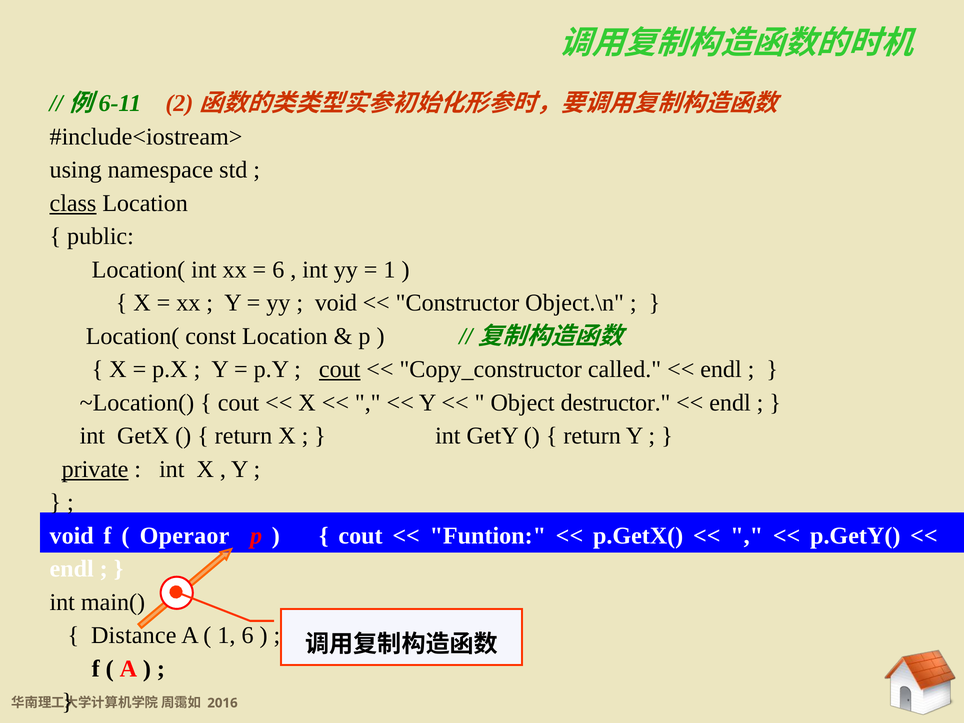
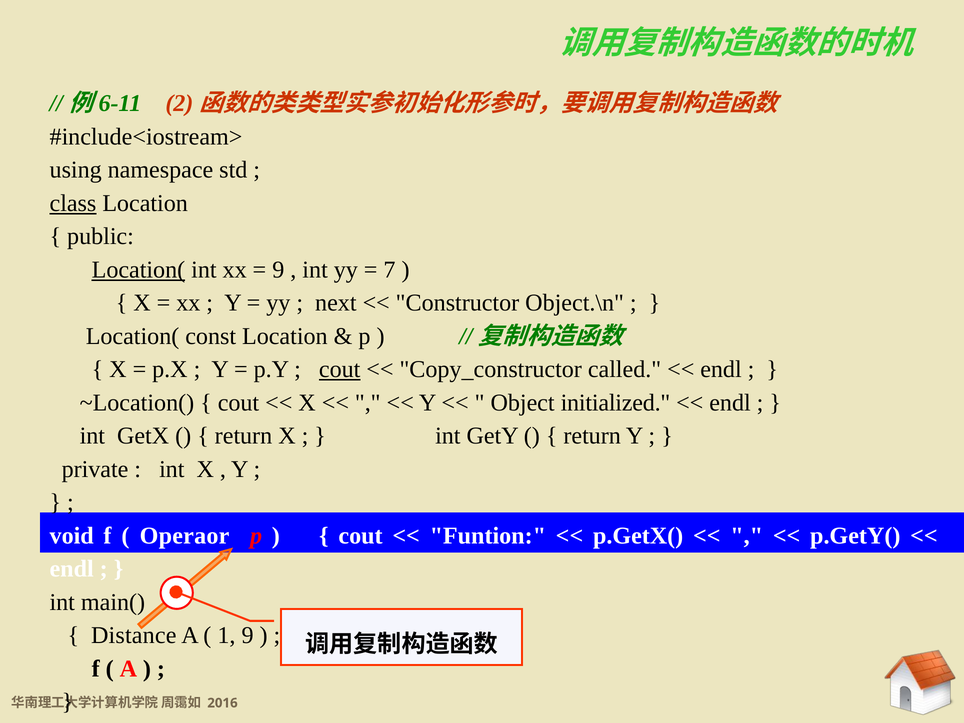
Location( underline: none -> present (138, 270)
6: 6 -> 9 (278, 270)
1: 1 -> 7 (389, 270)
void: void -> next (336, 303)
destructor: destructor -> initialized (615, 403)
private underline: present -> none (95, 469)
6: 6 -> 9 (248, 635)
